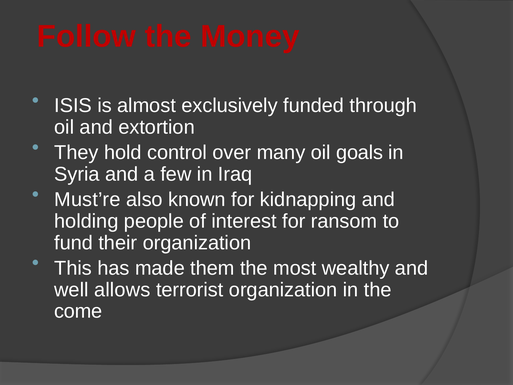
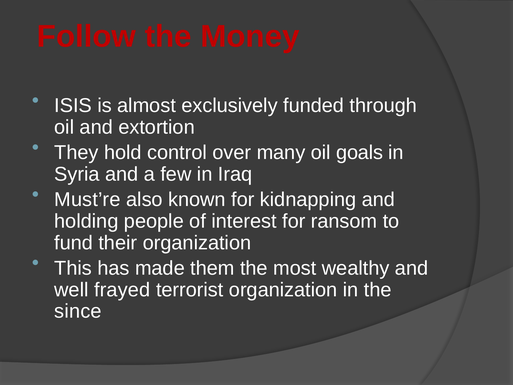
allows: allows -> frayed (122, 290)
come: come -> since (78, 311)
